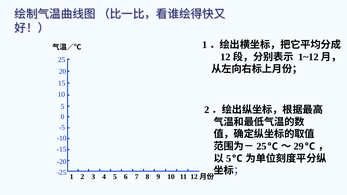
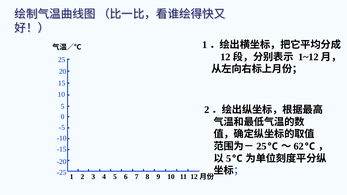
29: 29 -> 62 (299, 146)
